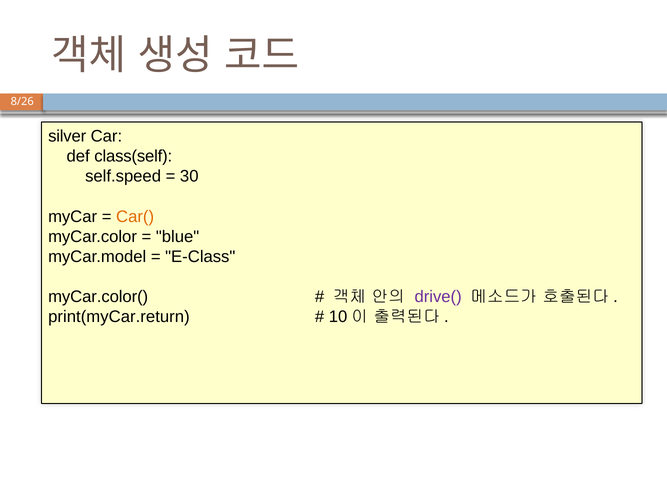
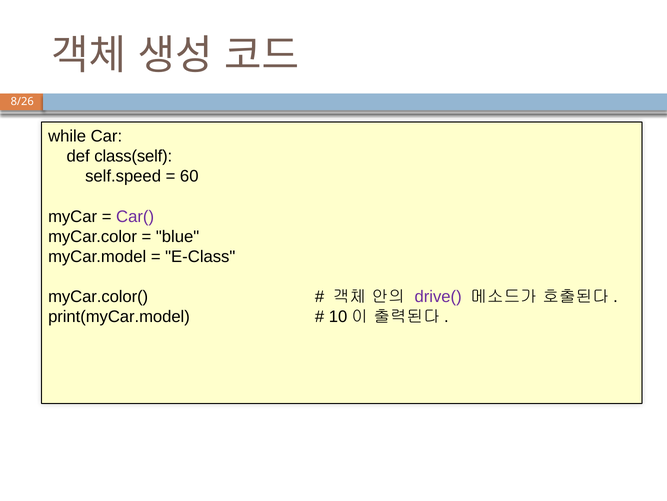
silver: silver -> while (67, 136)
30: 30 -> 60 (189, 176)
Car( colour: orange -> purple (135, 216)
print(myCar.return: print(myCar.return -> print(myCar.model (119, 316)
